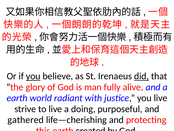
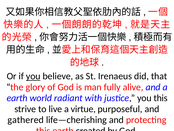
did underline: present -> none (142, 76)
you live: live -> this (161, 98)
doing: doing -> virtue (83, 109)
